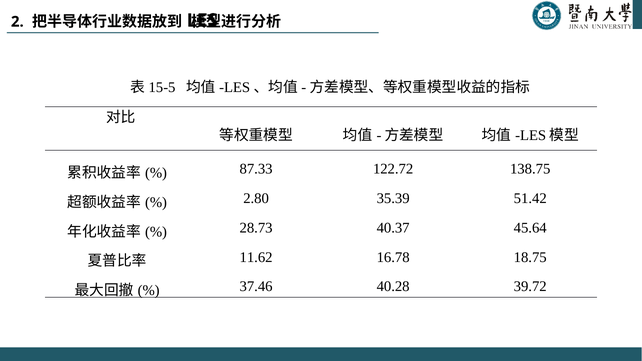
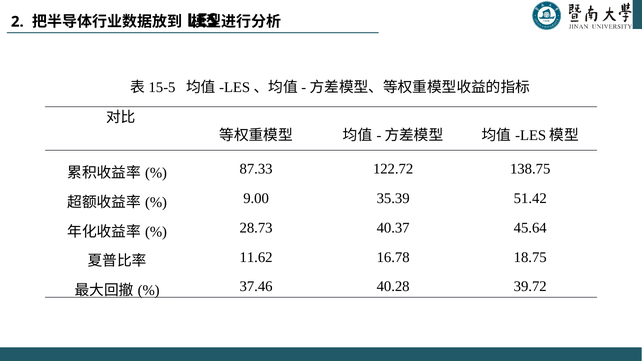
2.80: 2.80 -> 9.00 (256, 199)
